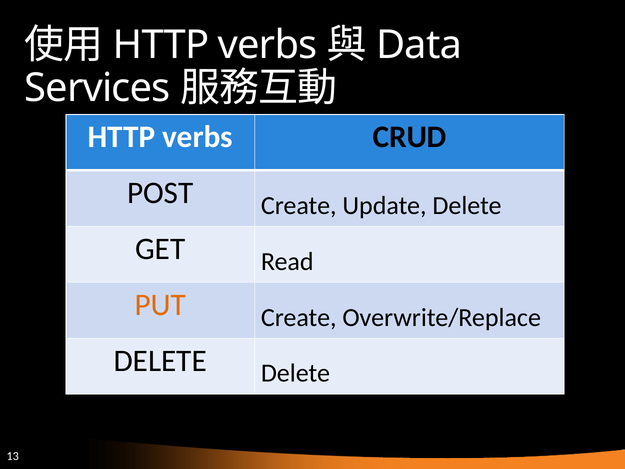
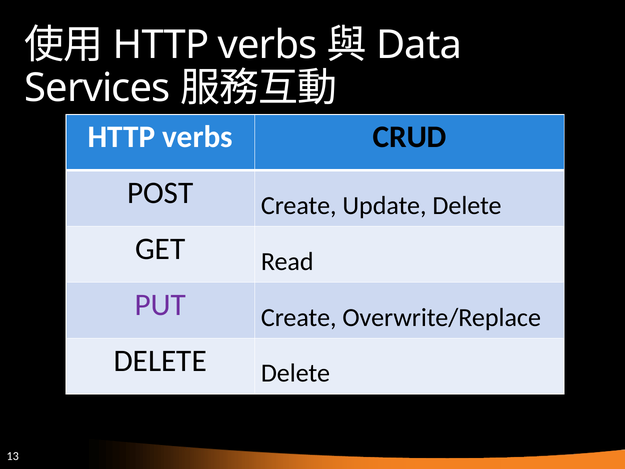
PUT colour: orange -> purple (160, 305)
